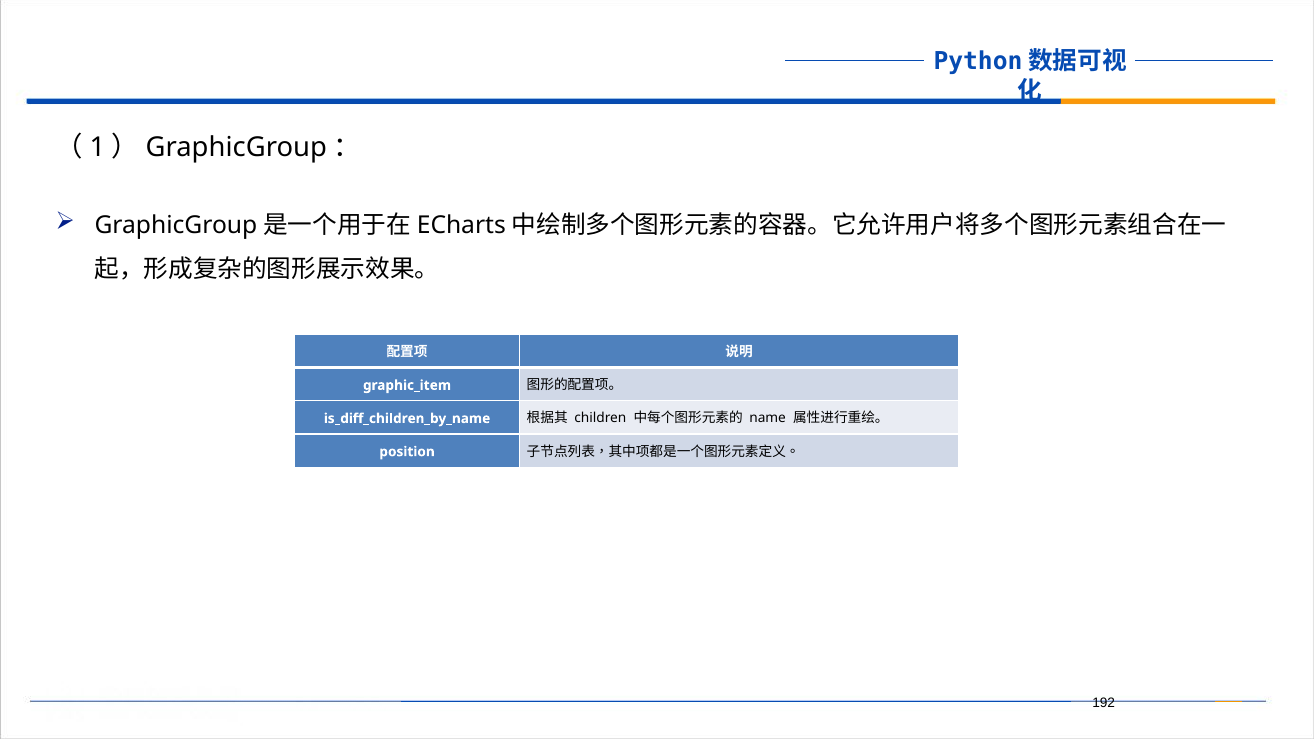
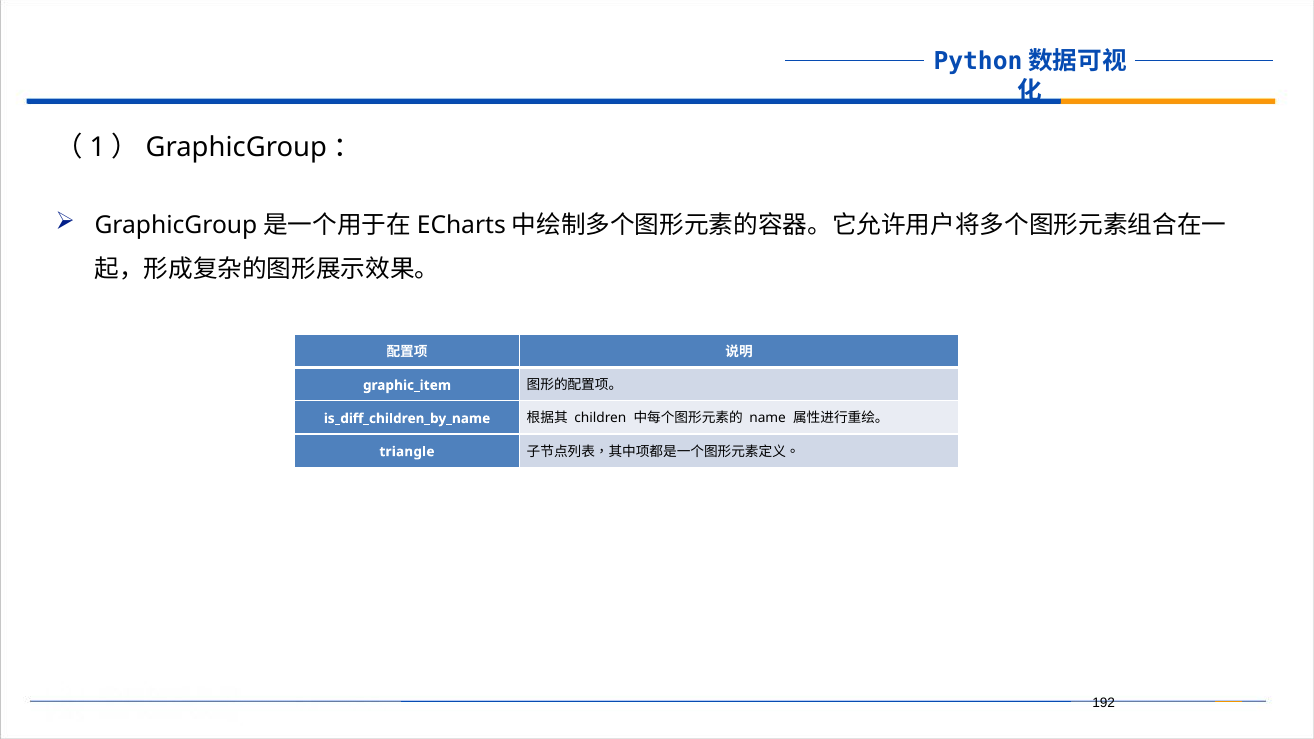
position: position -> triangle (407, 452)
